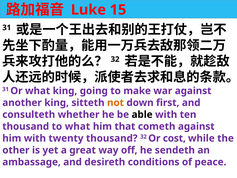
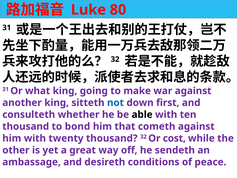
15: 15 -> 80 (118, 10)
not colour: orange -> blue (115, 103)
to what: what -> bond (77, 126)
